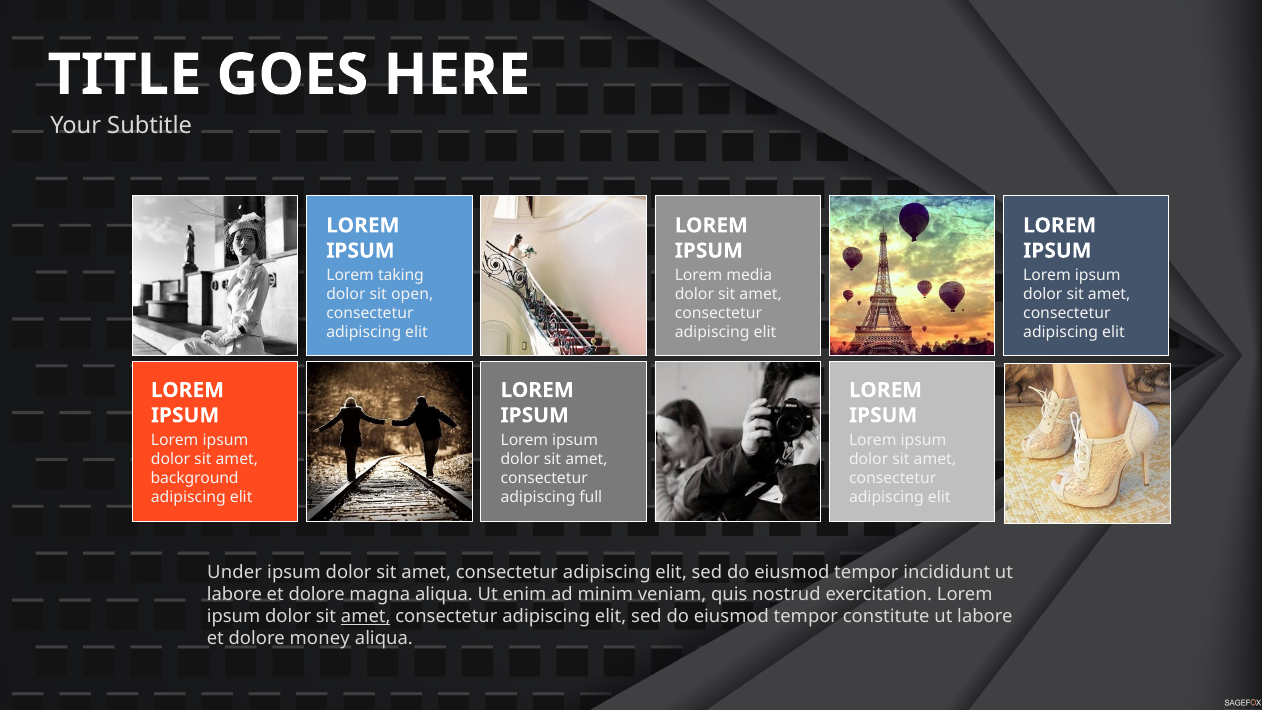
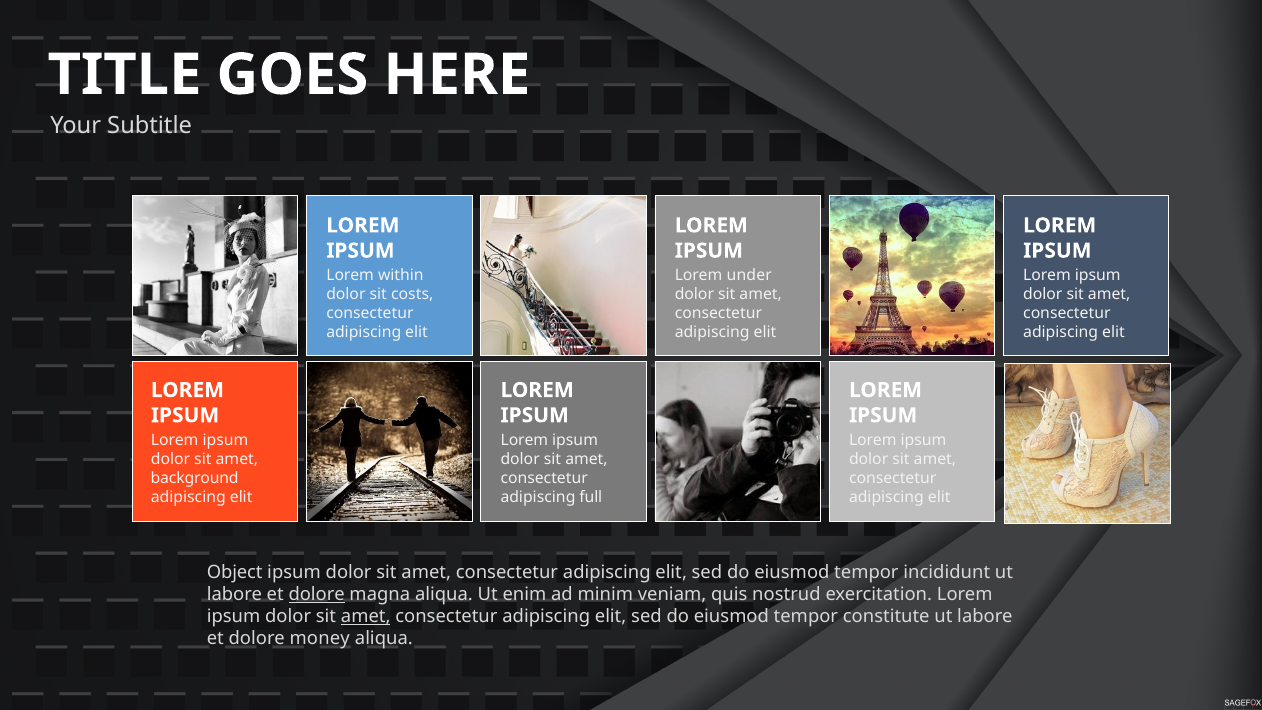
taking: taking -> within (401, 276)
media: media -> under (749, 276)
open: open -> costs (412, 294)
Under: Under -> Object (235, 572)
dolore underline: none -> present (317, 594)
